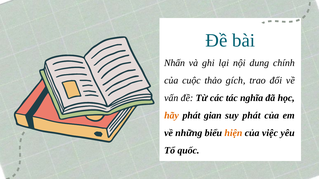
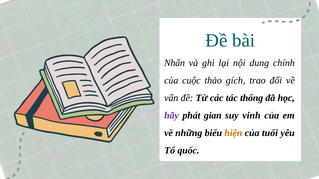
nghĩa: nghĩa -> thống (252, 98)
hãy colour: orange -> purple (171, 116)
suy phát: phát -> vinh (251, 116)
việc: việc -> tuổi (270, 133)
